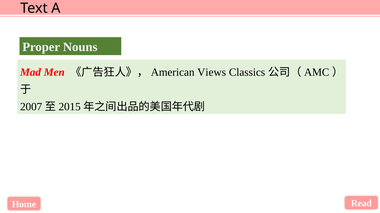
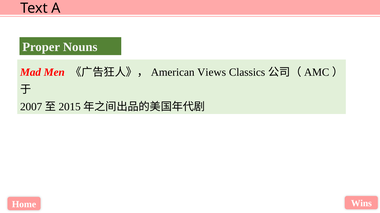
Read: Read -> Wins (361, 204)
